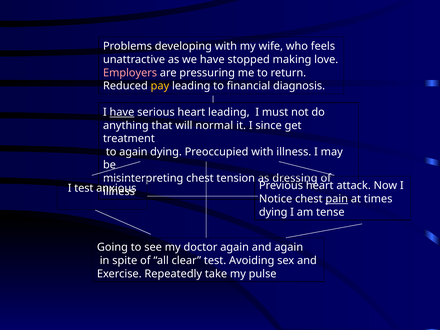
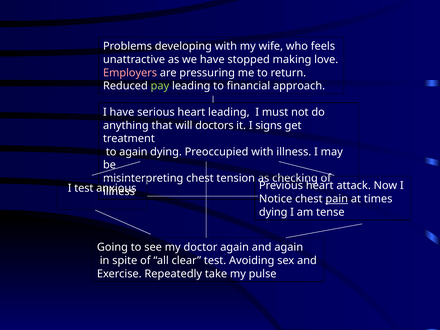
pay colour: yellow -> light green (160, 86)
diagnosis: diagnosis -> approach (299, 86)
have underline: present -> none (122, 112)
normal: normal -> doctors (214, 125)
since: since -> signs (269, 125)
dressing: dressing -> checking (295, 178)
